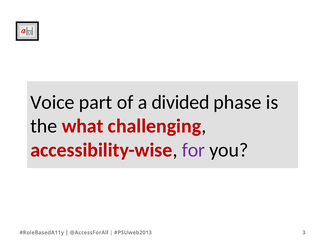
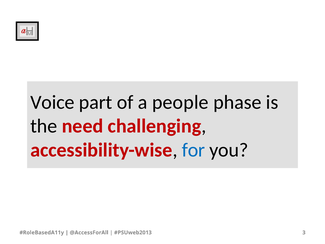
divided: divided -> people (180, 102)
what: what -> need (83, 126)
for colour: purple -> blue (194, 150)
